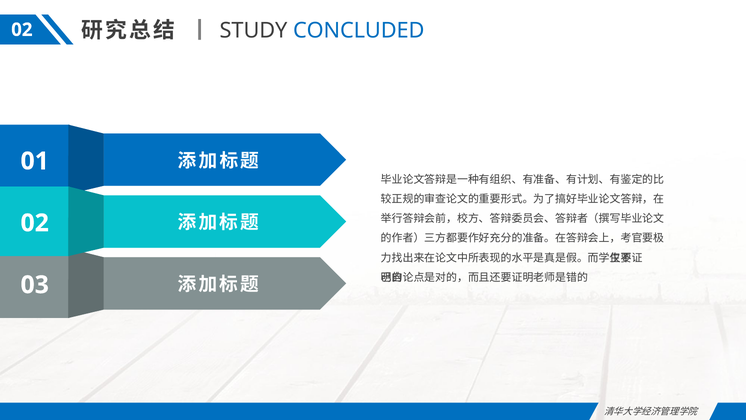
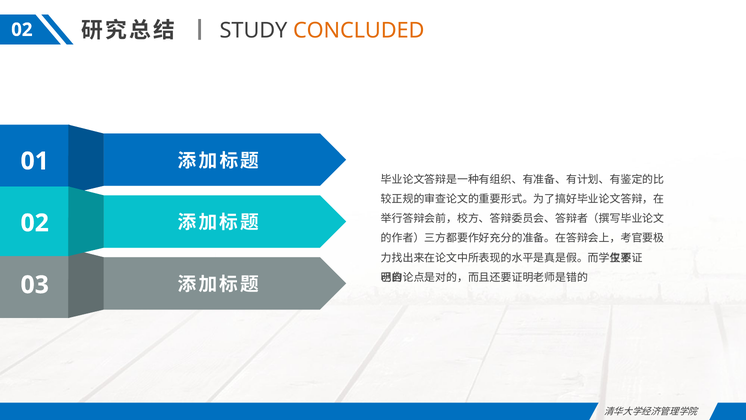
CONCLUDED colour: blue -> orange (359, 31)
